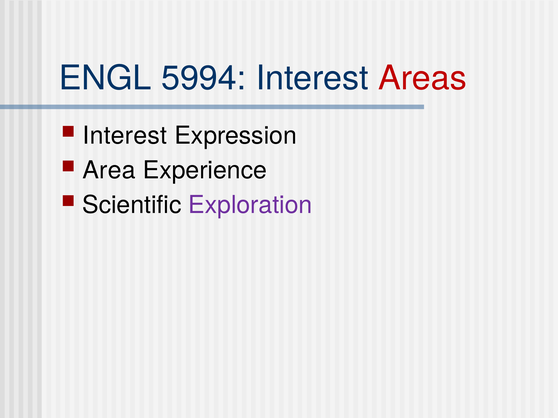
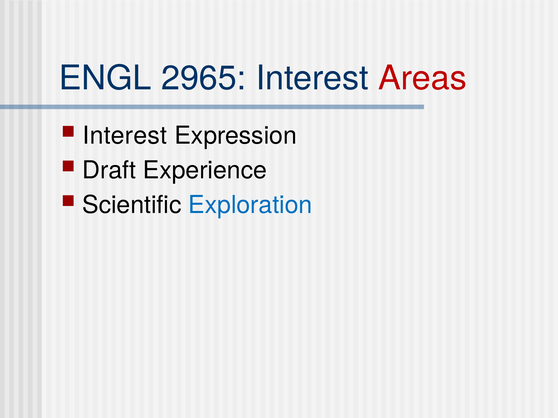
5994: 5994 -> 2965 (204, 78)
Area: Area -> Draft (109, 170)
Exploration colour: purple -> blue (250, 205)
